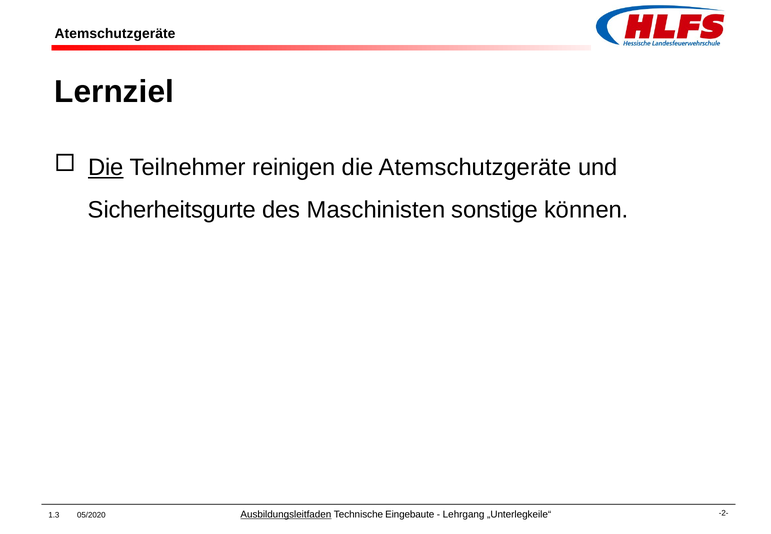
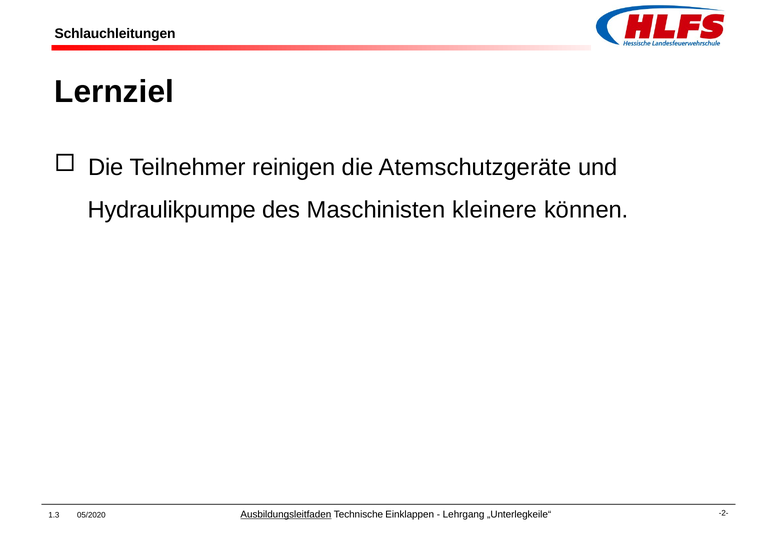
Atemschutzgeräte: Atemschutzgeräte -> Schlauchleitungen (115, 34)
Die underline: present -> none (106, 167)
Sicherheitsgurte: Sicherheitsgurte -> Hydraulikpumpe (172, 210)
sonstige: sonstige -> kleinere (495, 210)
Eingebaute: Eingebaute -> Einklappen (410, 514)
